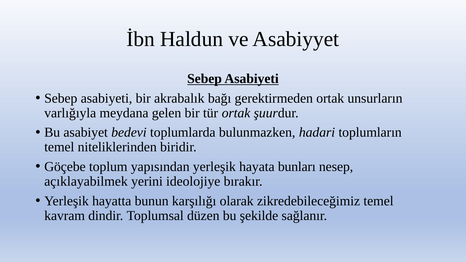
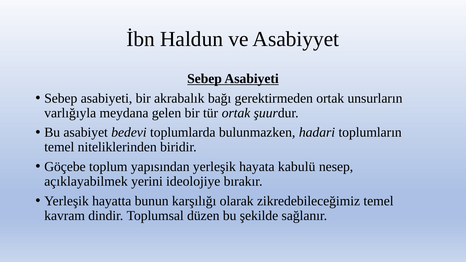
bunları: bunları -> kabulü (297, 167)
